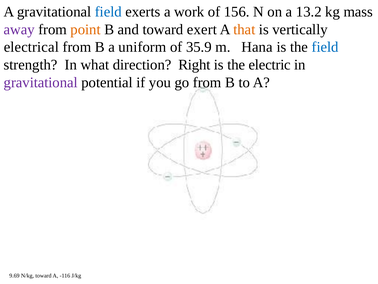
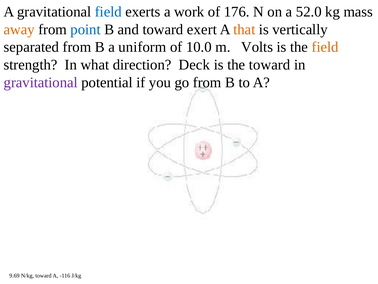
156: 156 -> 176 (237, 12)
13.2: 13.2 -> 52.0 (309, 12)
away colour: purple -> orange (19, 29)
point colour: orange -> blue (86, 29)
electrical: electrical -> separated (31, 47)
35.9: 35.9 -> 10.0 (199, 47)
Hana: Hana -> Volts (257, 47)
field colour: blue -> orange (325, 47)
Right: Right -> Deck (194, 65)
the electric: electric -> toward (270, 65)
